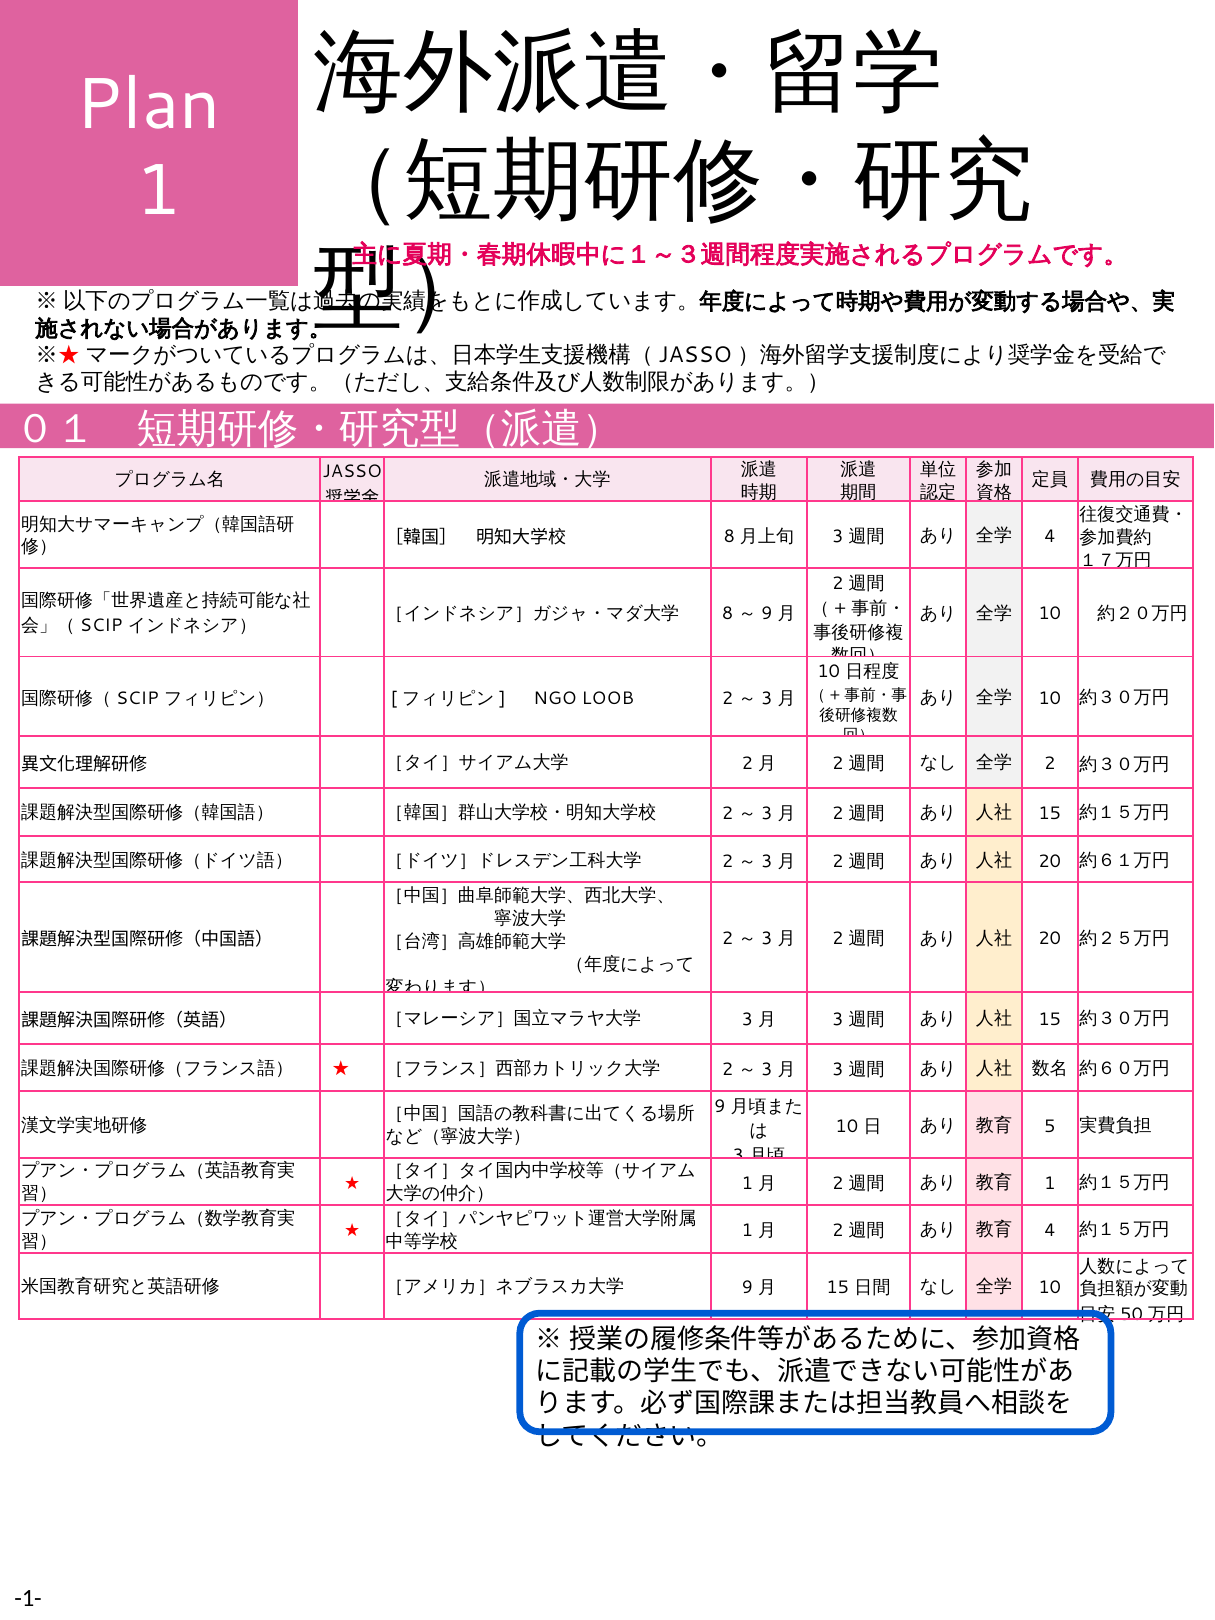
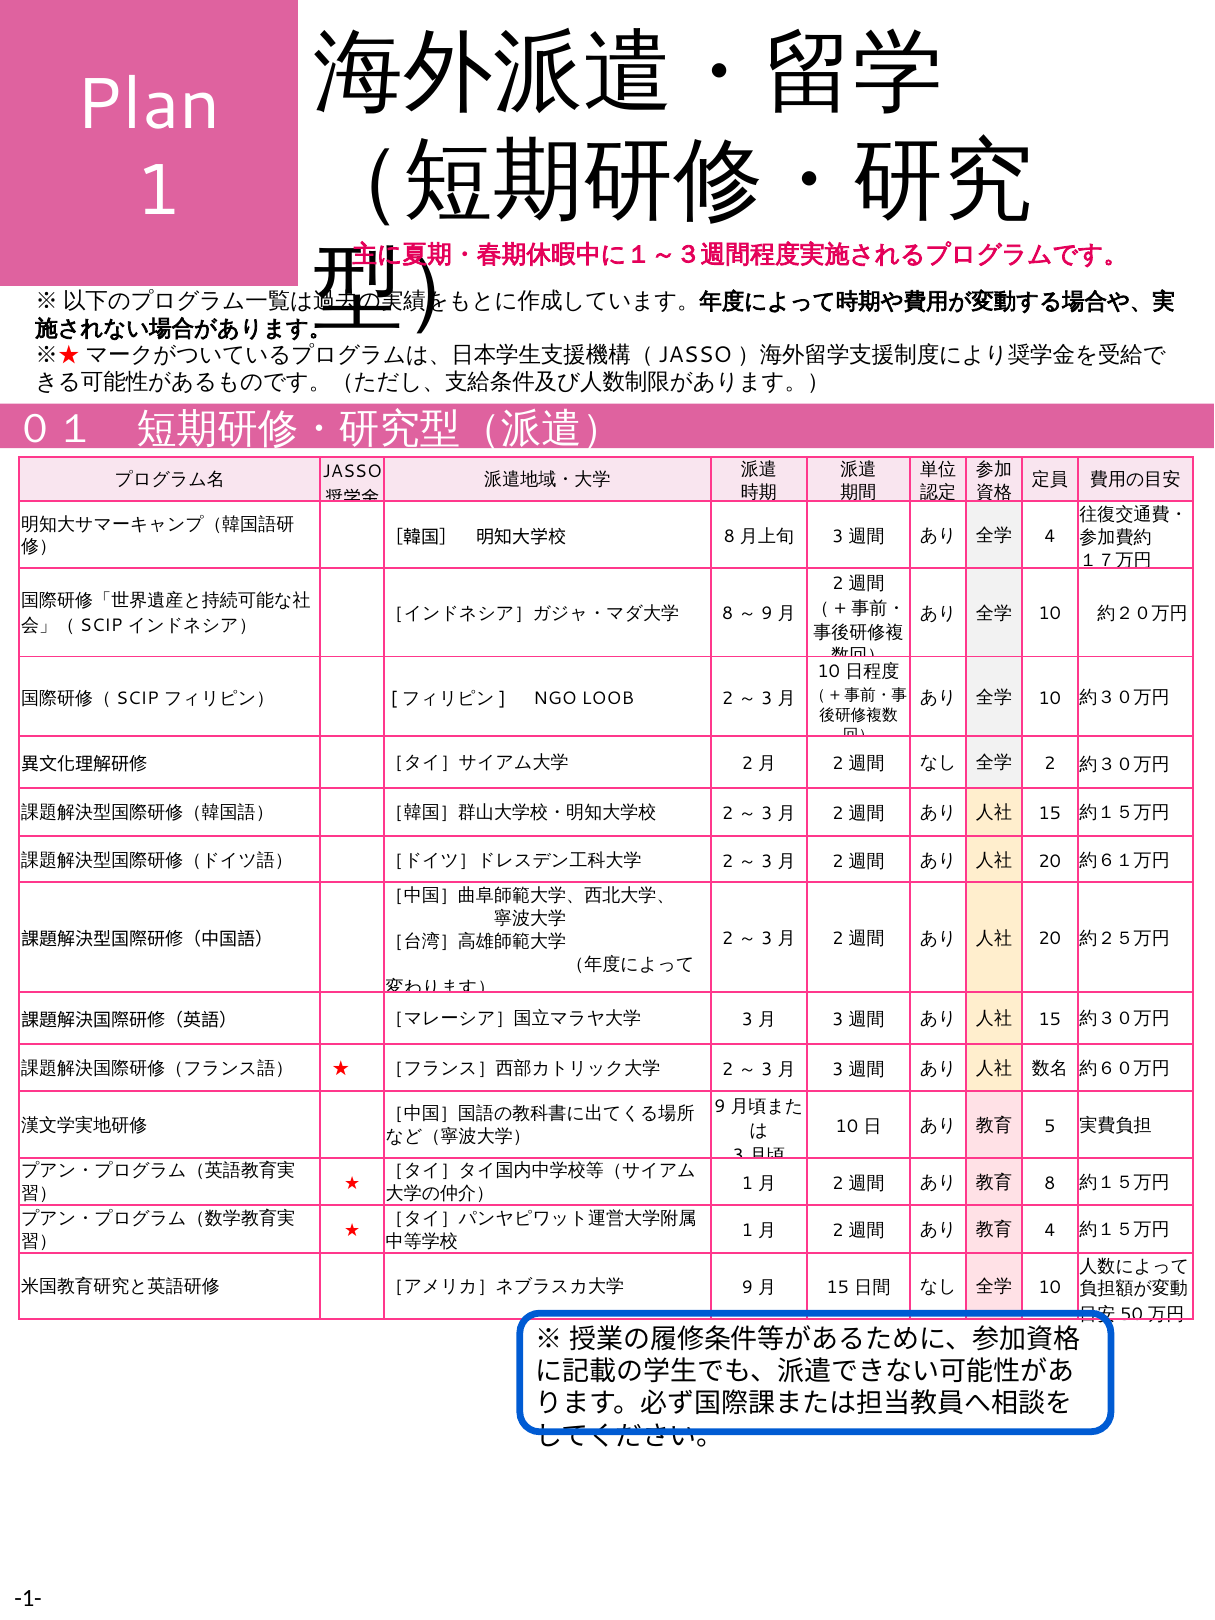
1: 1 -> 8 (1050, 1183)
